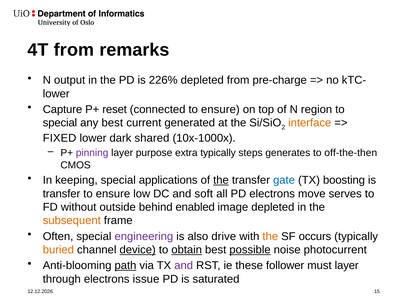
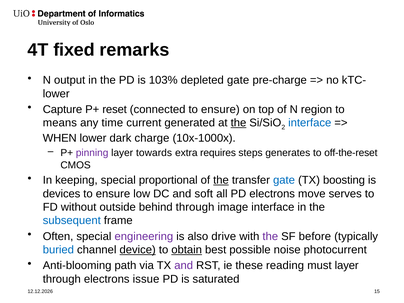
4T from: from -> fixed (74, 50)
226%: 226% -> 103% (163, 80)
depleted from: from -> gate (238, 80)
special: special -> means (60, 123)
any best: best -> time (112, 123)
the underline: none -> present (238, 123)
interface colour: orange -> blue (310, 123)
FIXED: FIXED -> WHEN (60, 138)
shared: shared -> charge (152, 138)
purpose: purpose -> towards (154, 153)
extra typically: typically -> requires (218, 153)
off-the-then: off-the-then -> off-the-reset (351, 153)
applications: applications -> proportional (168, 180)
transfer: transfer -> devices (62, 194)
behind enabled: enabled -> through (195, 207)
image depleted: depleted -> interface (273, 207)
subsequent colour: orange -> blue (72, 221)
the colour: orange -> purple (270, 236)
occurs: occurs -> before (315, 236)
buried colour: orange -> blue (58, 250)
possible underline: present -> none (250, 250)
path underline: present -> none (125, 266)
follower: follower -> reading (285, 266)
